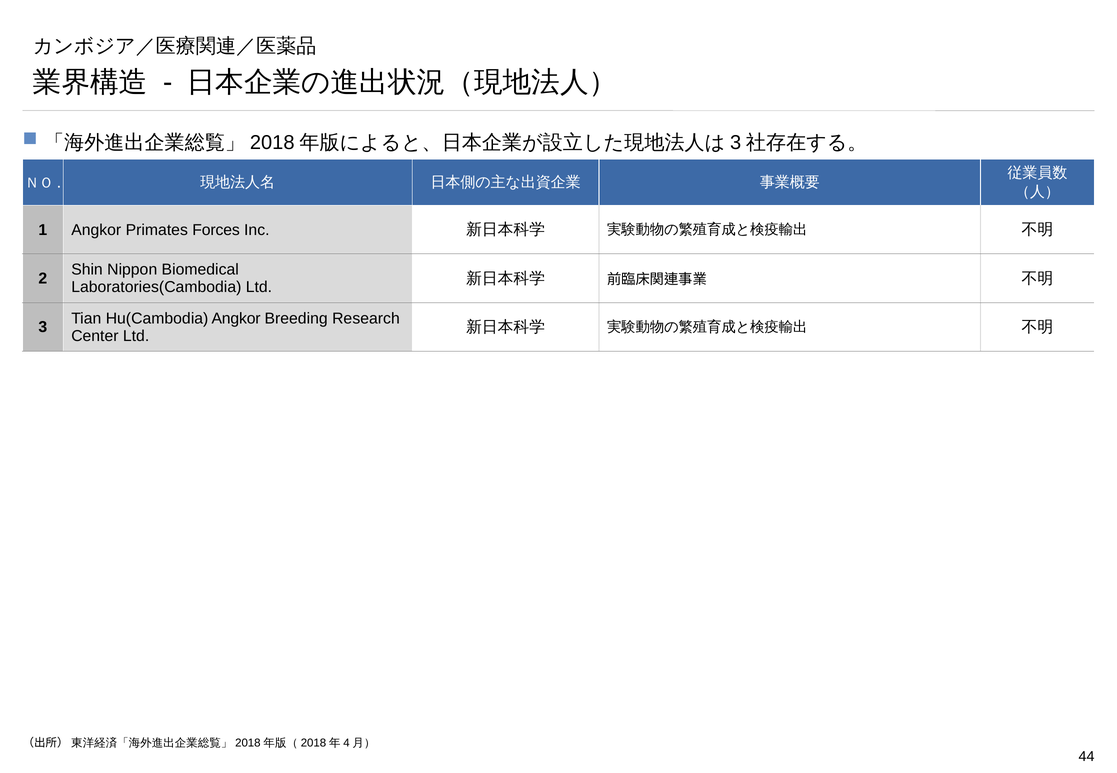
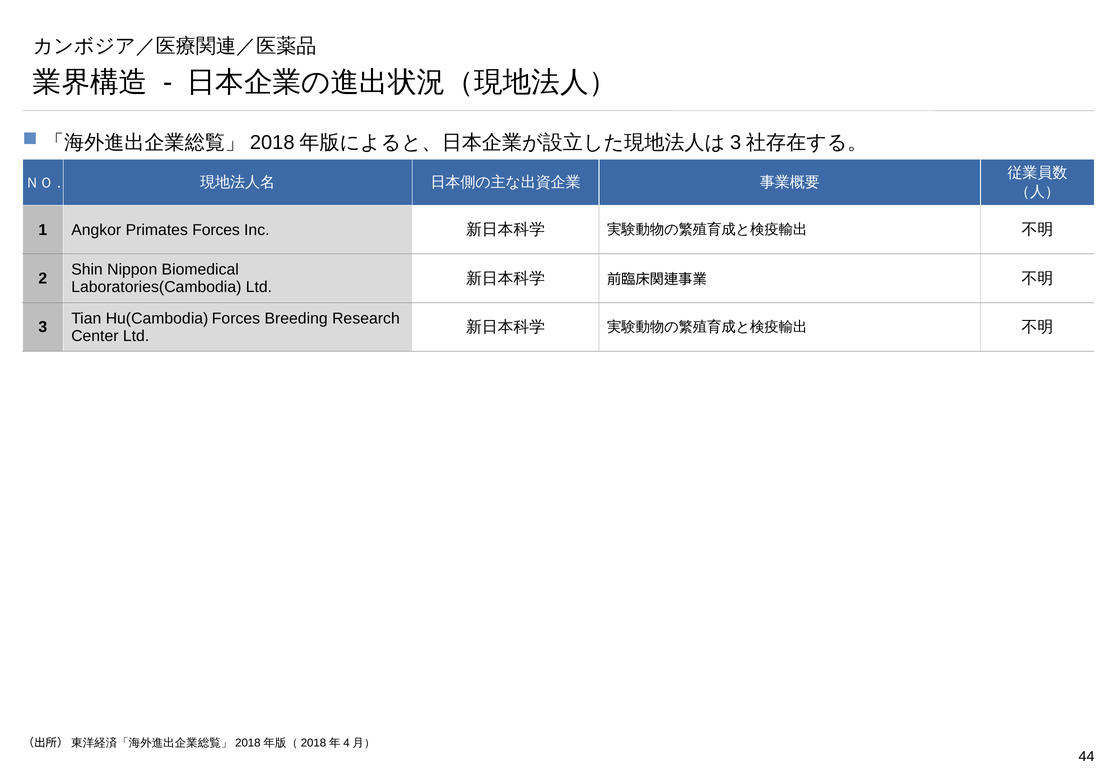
Hu(Cambodia Angkor: Angkor -> Forces (236, 319)
